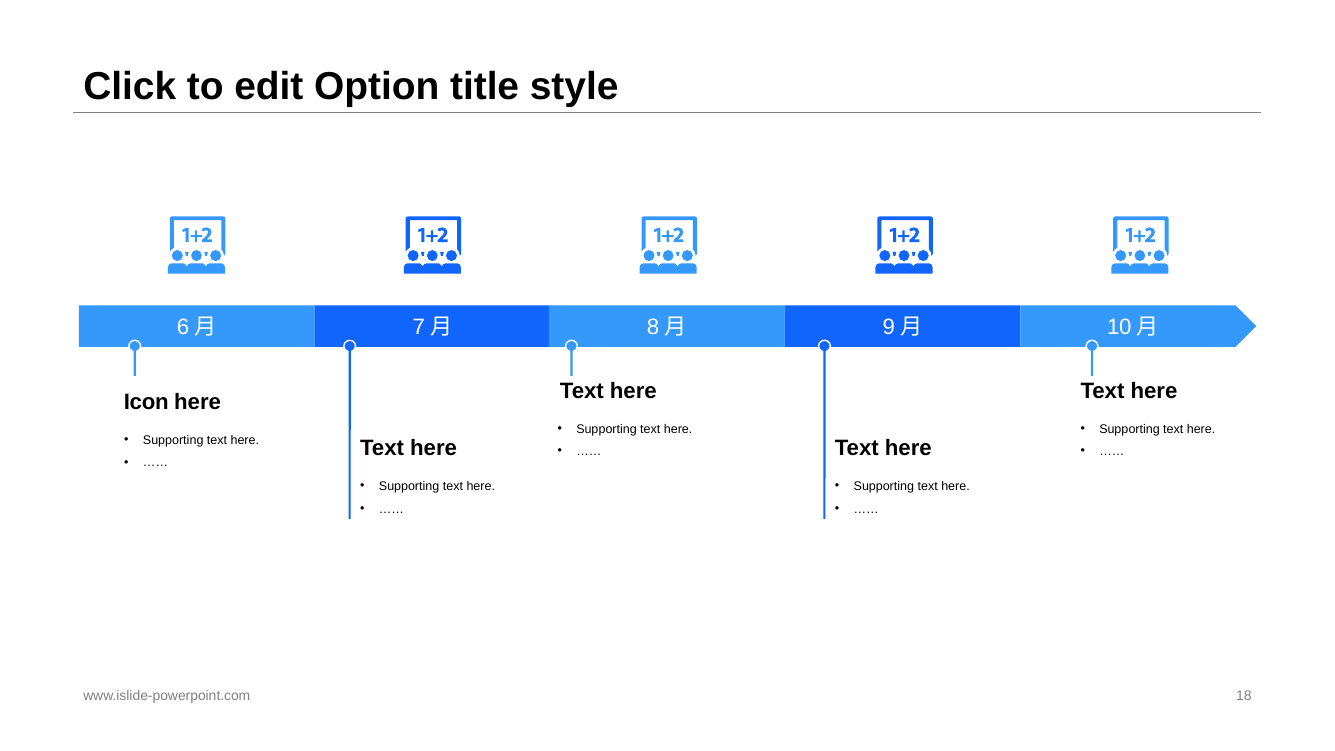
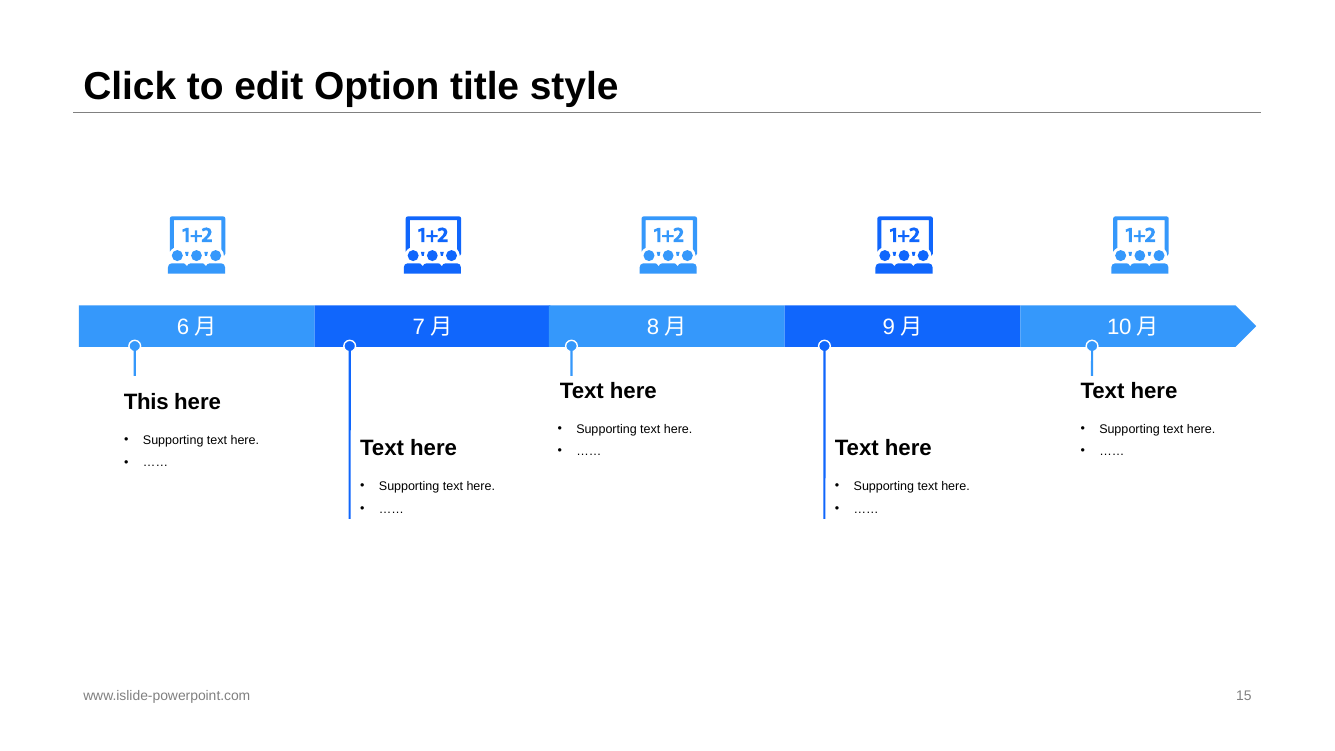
Icon: Icon -> This (146, 402)
18: 18 -> 15 (1244, 696)
